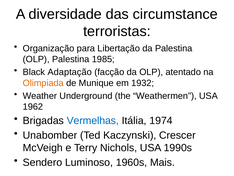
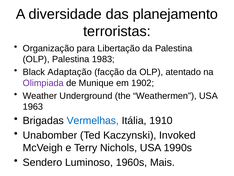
circumstance: circumstance -> planejamento (175, 14)
1985: 1985 -> 1983 (103, 59)
Olimpiada colour: orange -> purple (43, 83)
1932: 1932 -> 1902 (143, 83)
1962: 1962 -> 1963 (33, 106)
1974: 1974 -> 1910 (161, 120)
Crescer: Crescer -> Invoked (177, 135)
